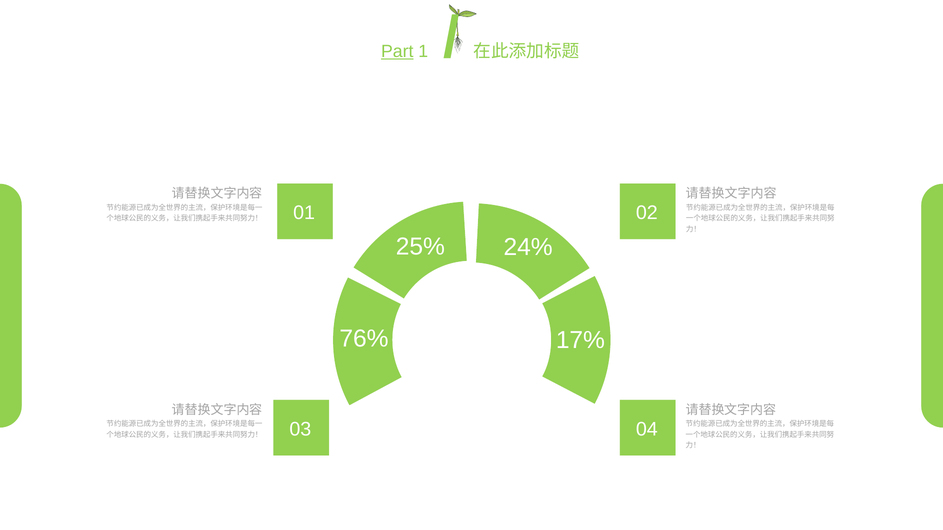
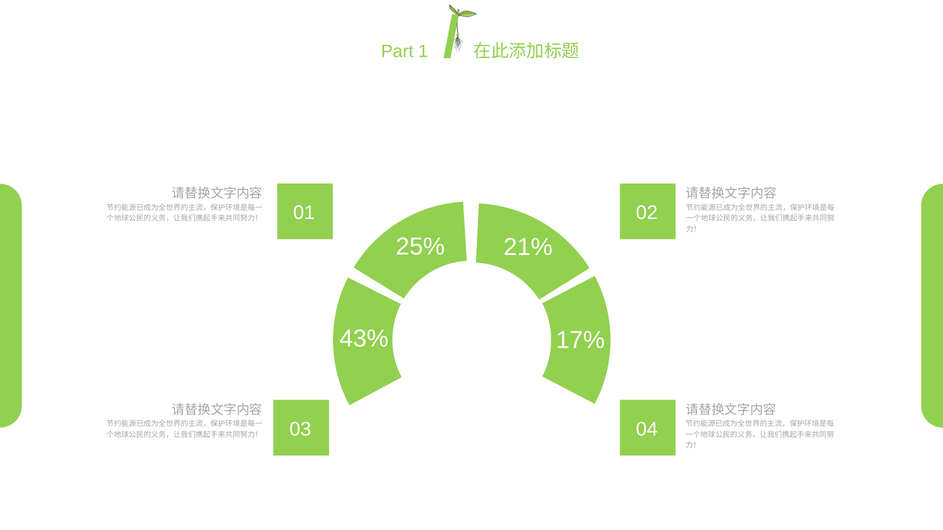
Part underline: present -> none (397, 51)
24%: 24% -> 21% (528, 247)
76%: 76% -> 43% (364, 339)
